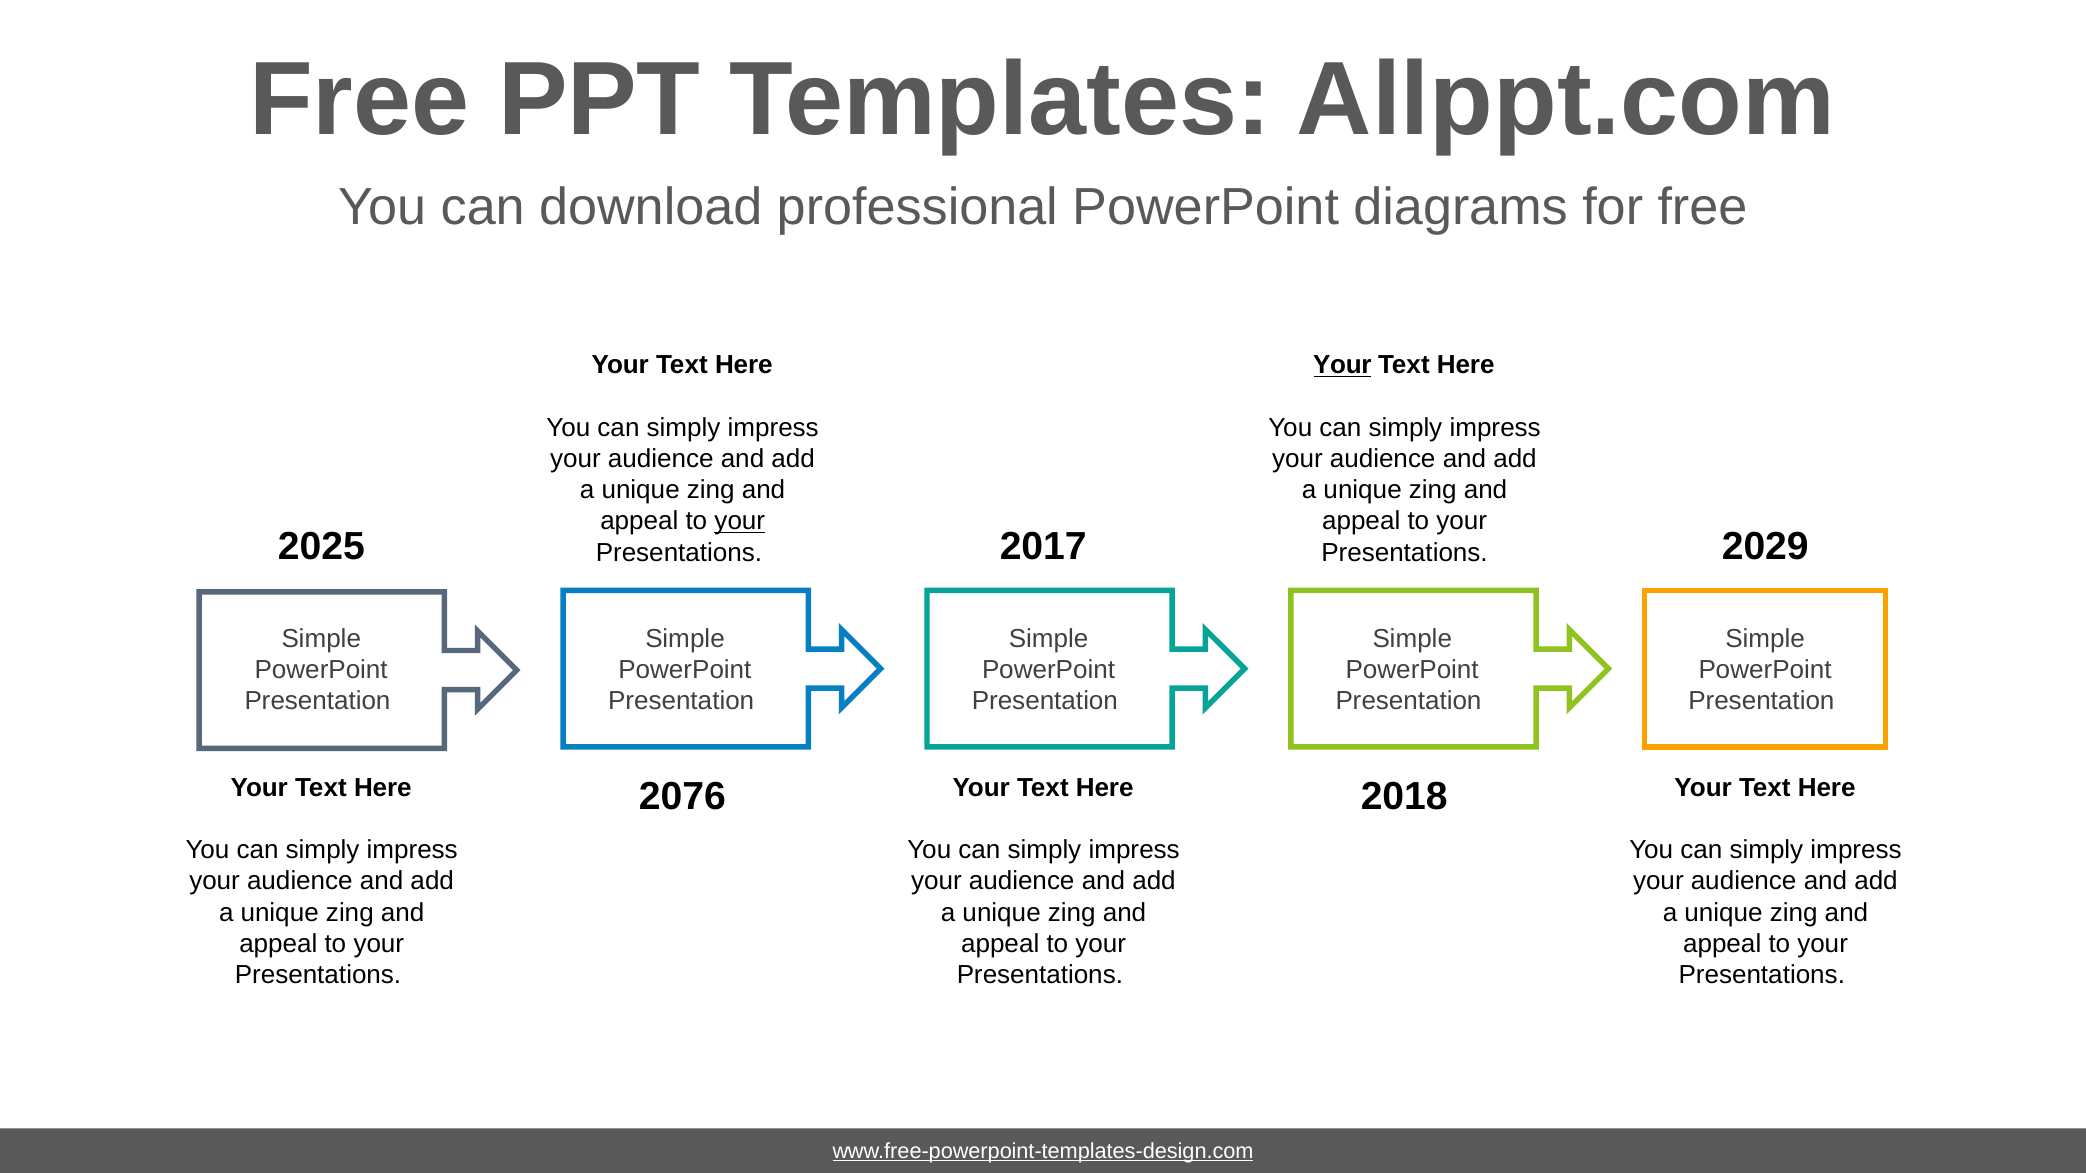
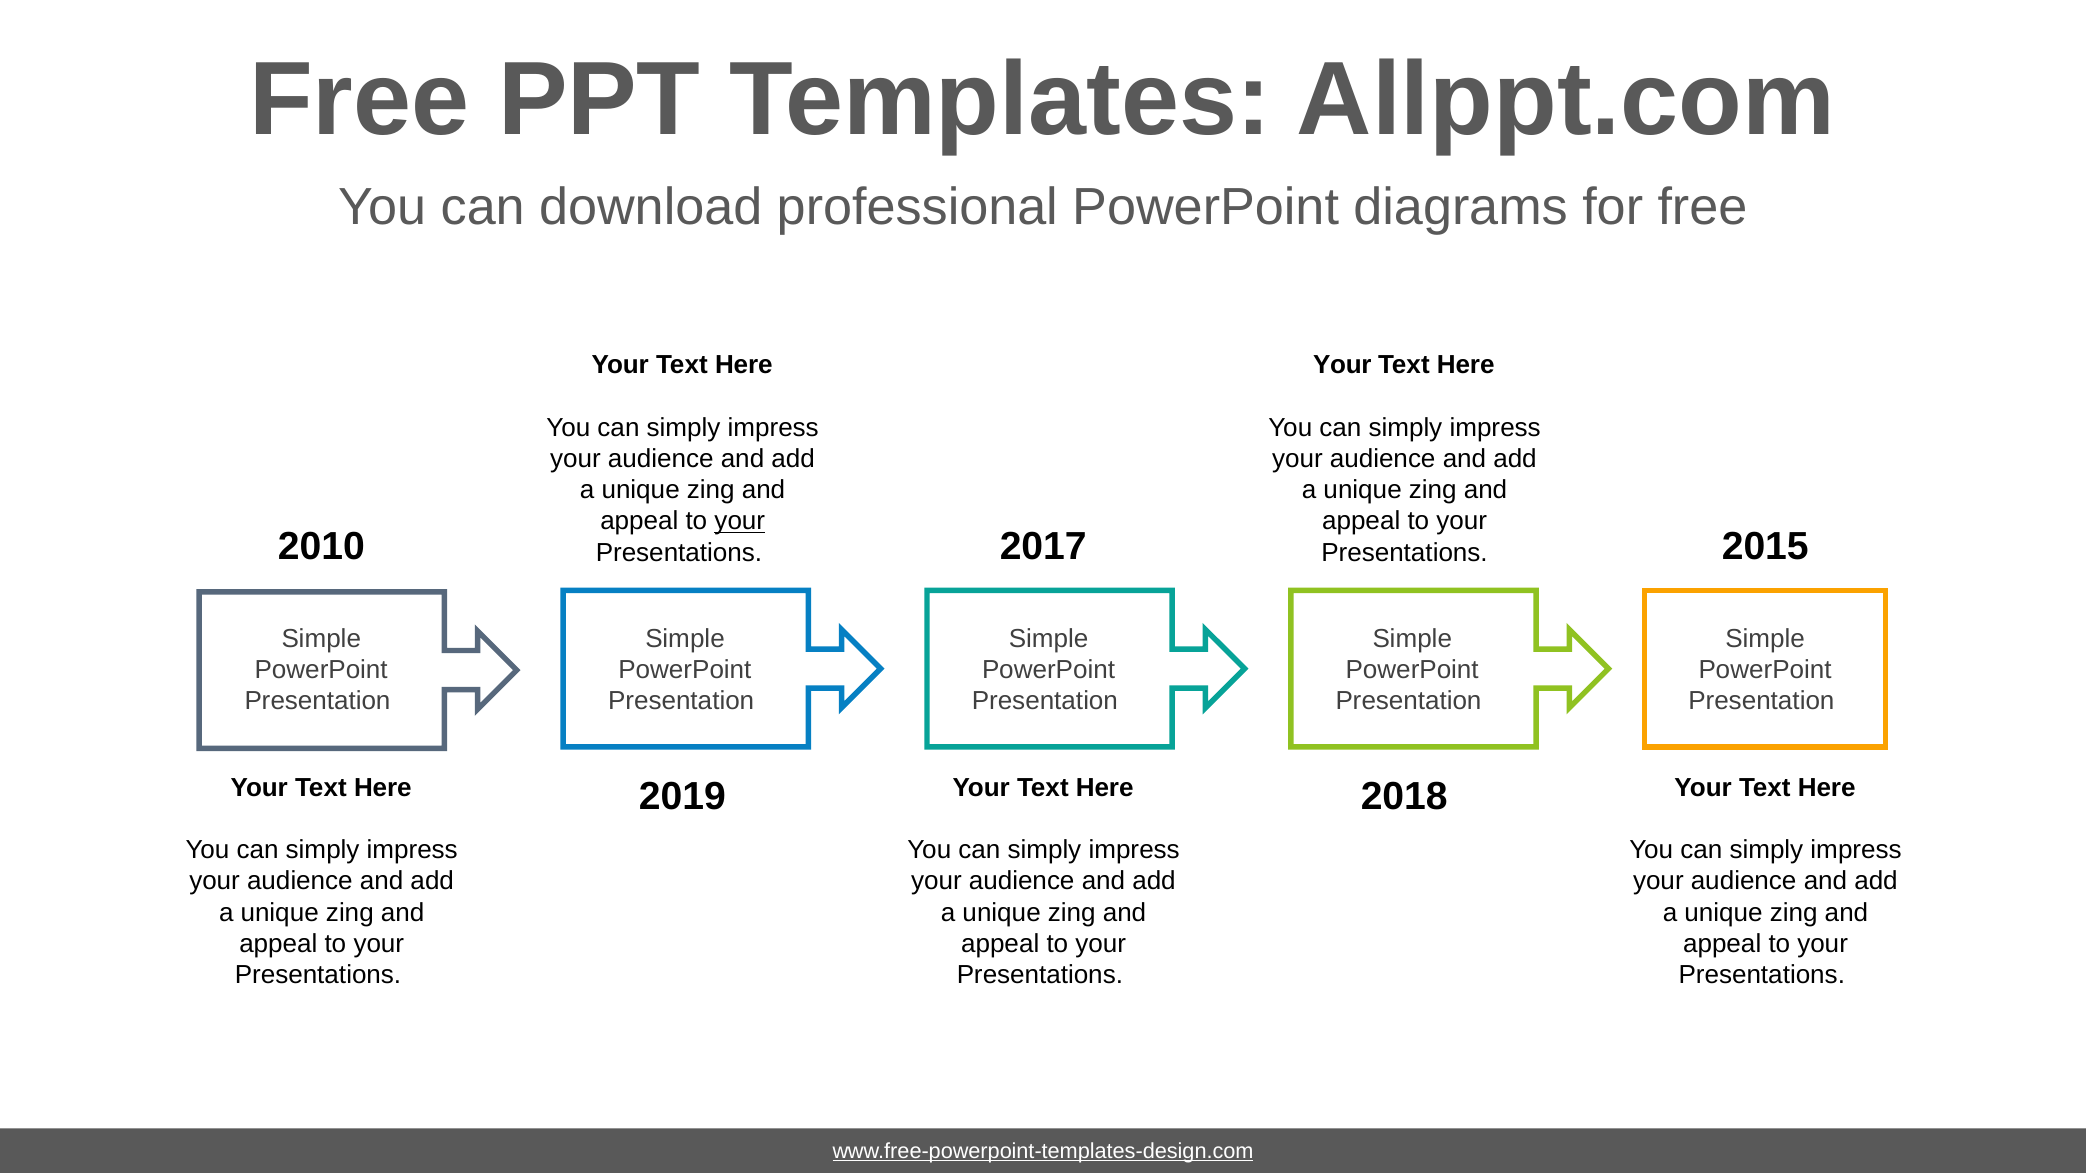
Your underline: present -> none (1342, 365)
2025: 2025 -> 2010 (321, 547)
2029: 2029 -> 2015 (1765, 547)
2076: 2076 -> 2019 (682, 797)
